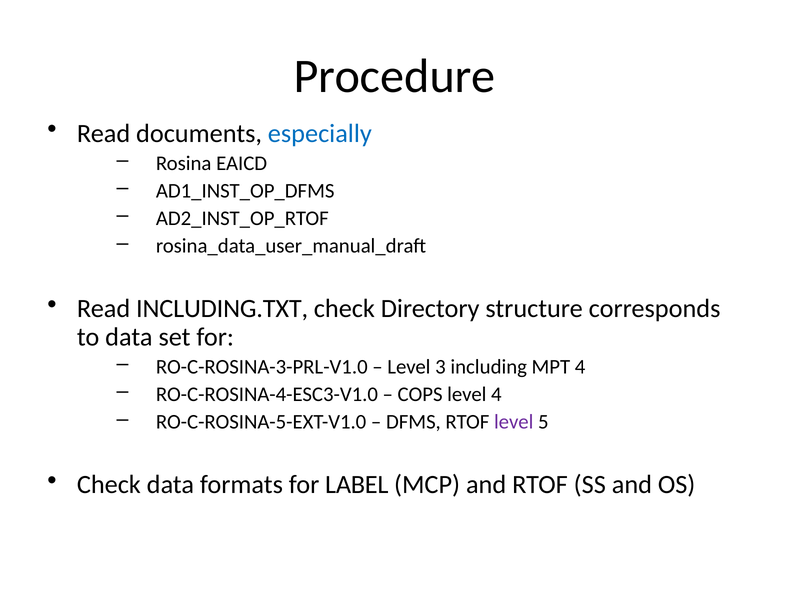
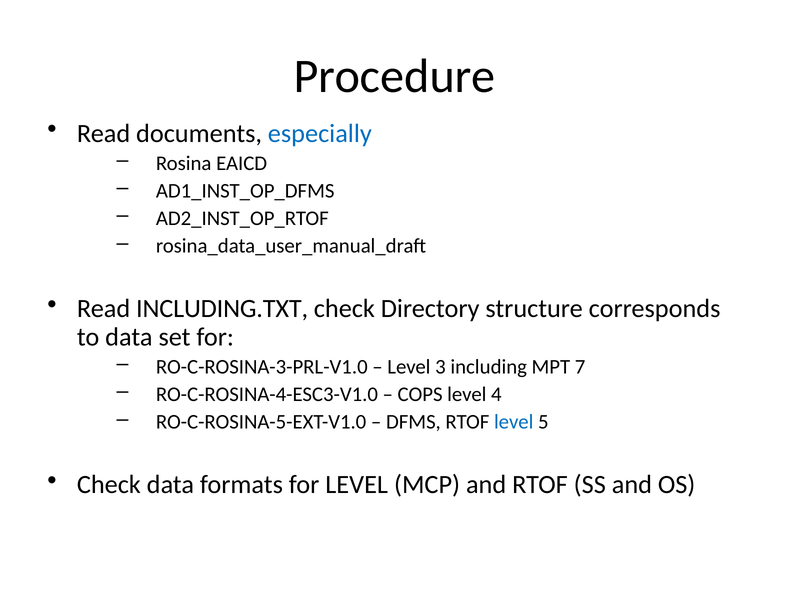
MPT 4: 4 -> 7 (580, 367)
level colour: purple -> blue (514, 422)
for LABEL: LABEL -> LEVEL (357, 484)
